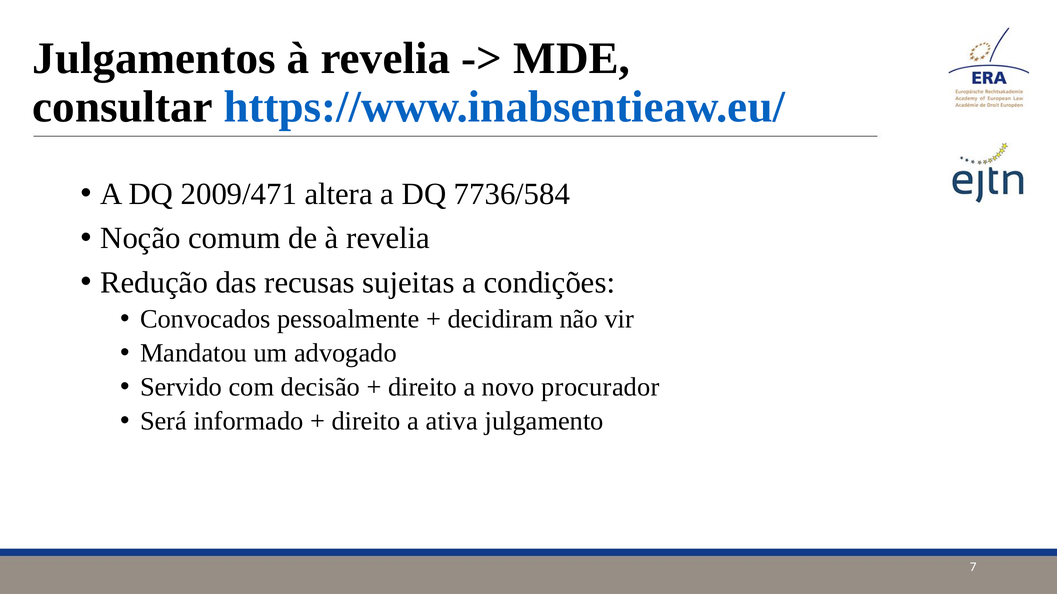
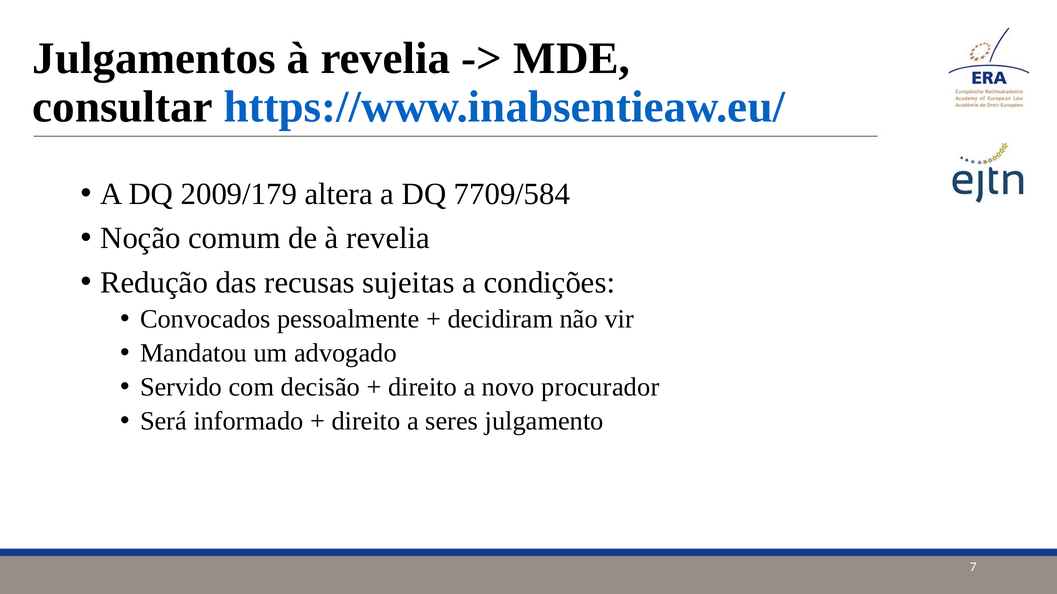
2009/471: 2009/471 -> 2009/179 (239, 194)
7736/584: 7736/584 -> 7709/584 (512, 194)
ativa: ativa -> seres (452, 421)
